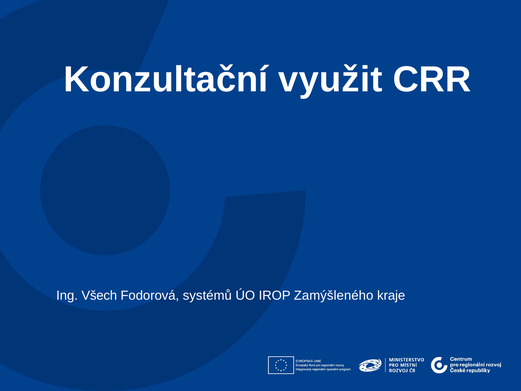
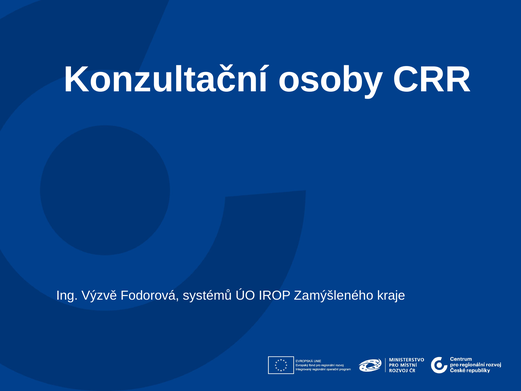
využit: využit -> osoby (331, 80)
Všech: Všech -> Výzvě (99, 295)
